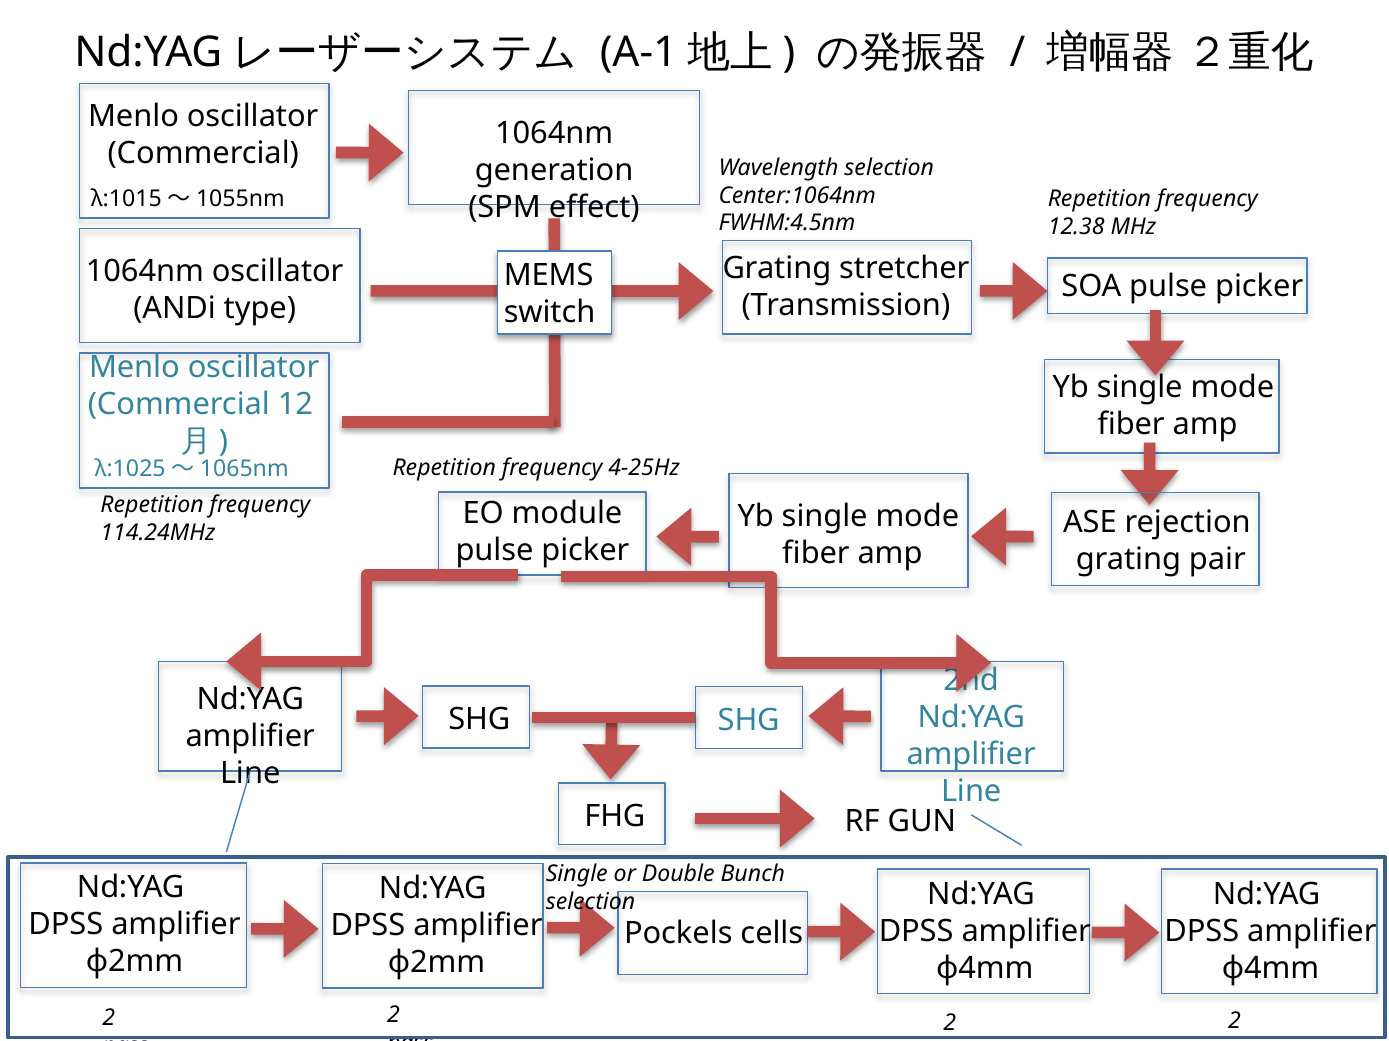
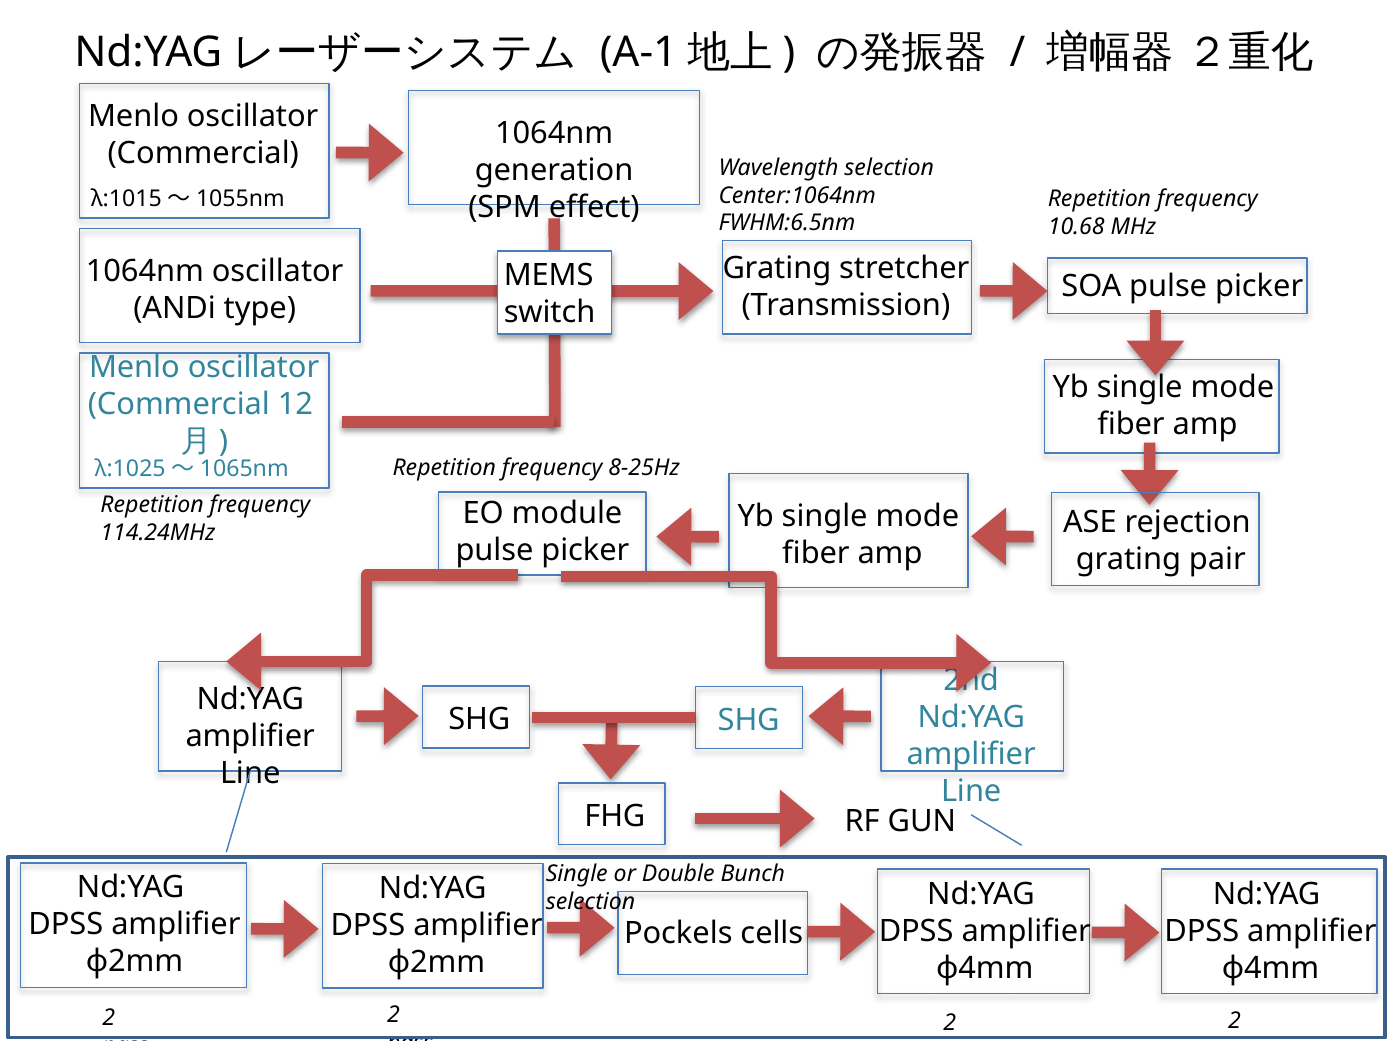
FWHM:4.5nm: FWHM:4.5nm -> FWHM:6.5nm (787, 224)
12.38: 12.38 -> 10.68 (1076, 227)
4-25Hz: 4-25Hz -> 8-25Hz (644, 468)
